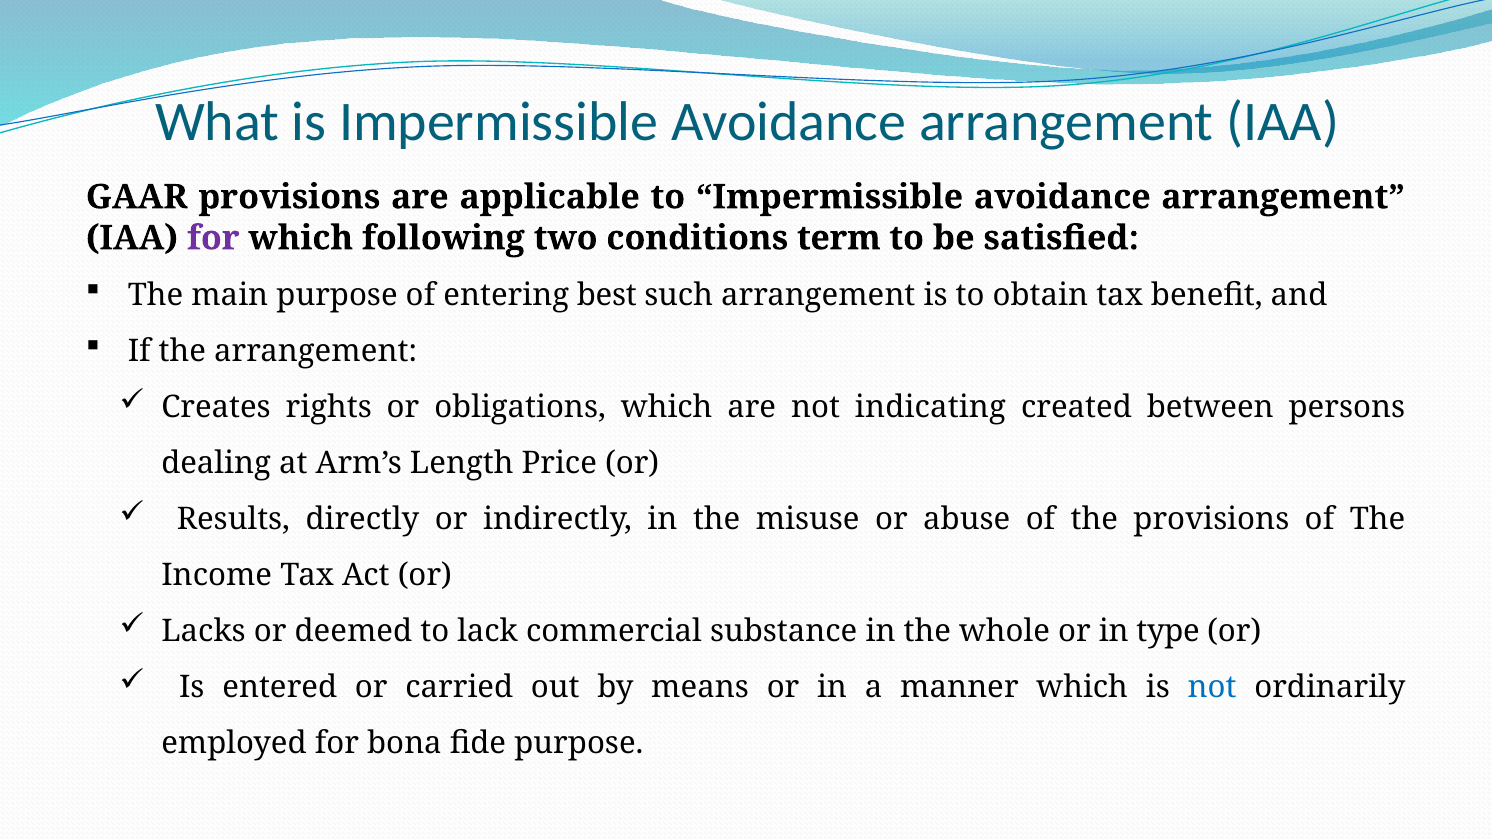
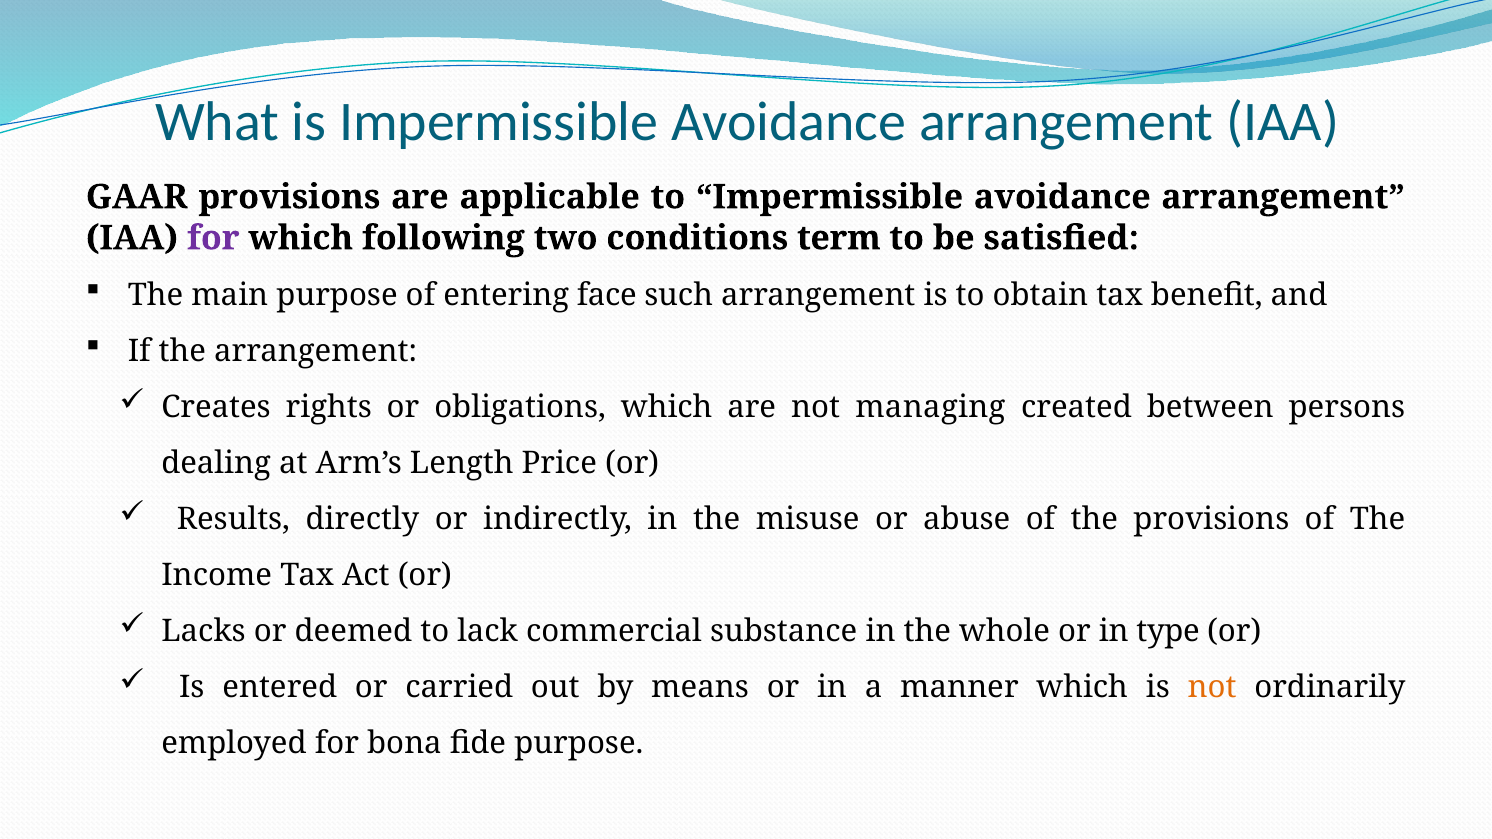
best: best -> face (607, 296)
indicating: indicating -> managing (930, 408)
not colour: blue -> orange (1212, 687)
